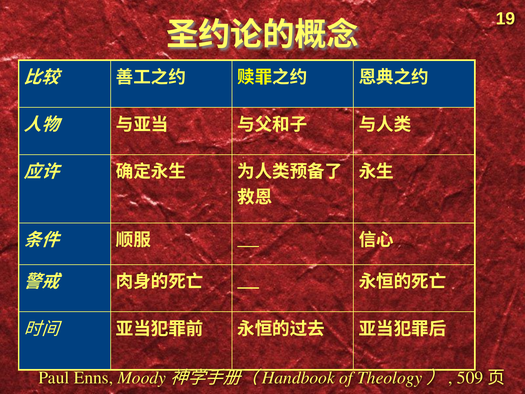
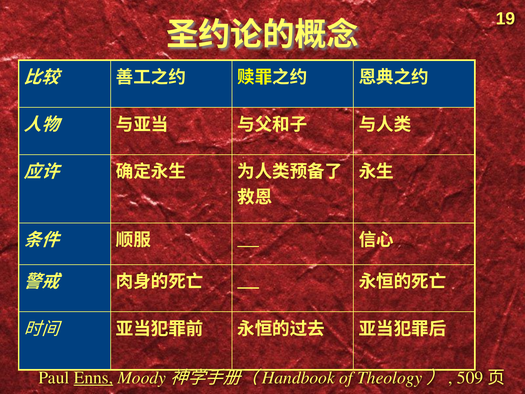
Enns underline: none -> present (93, 377)
